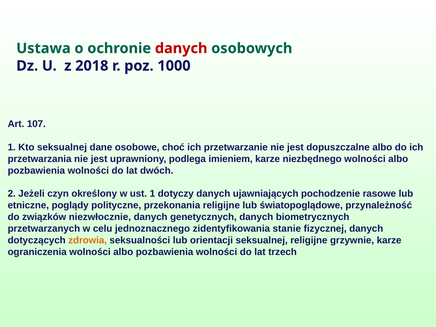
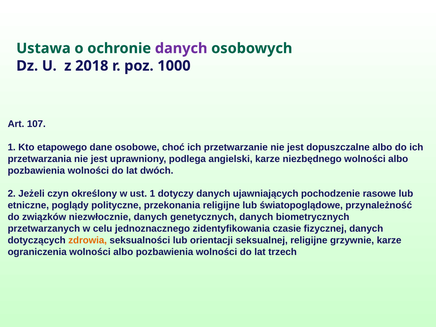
danych colour: red -> purple (181, 48)
Kto seksualnej: seksualnej -> etapowego (62, 147)
imieniem: imieniem -> angielski (231, 159)
stanie: stanie -> czasie (287, 229)
